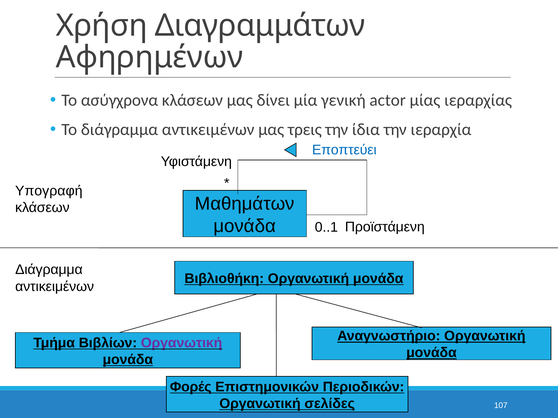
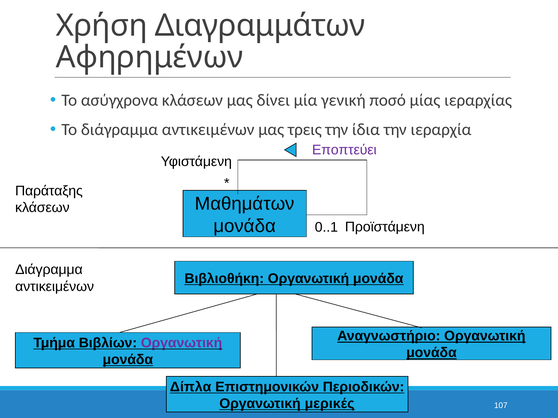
actor: actor -> ποσό (388, 100)
Εποπτεύει colour: blue -> purple (344, 150)
Υπογραφή: Υπογραφή -> Παράταξης (49, 191)
Φορές: Φορές -> Δίπλα (191, 387)
σελίδες: σελίδες -> μερικές (330, 404)
